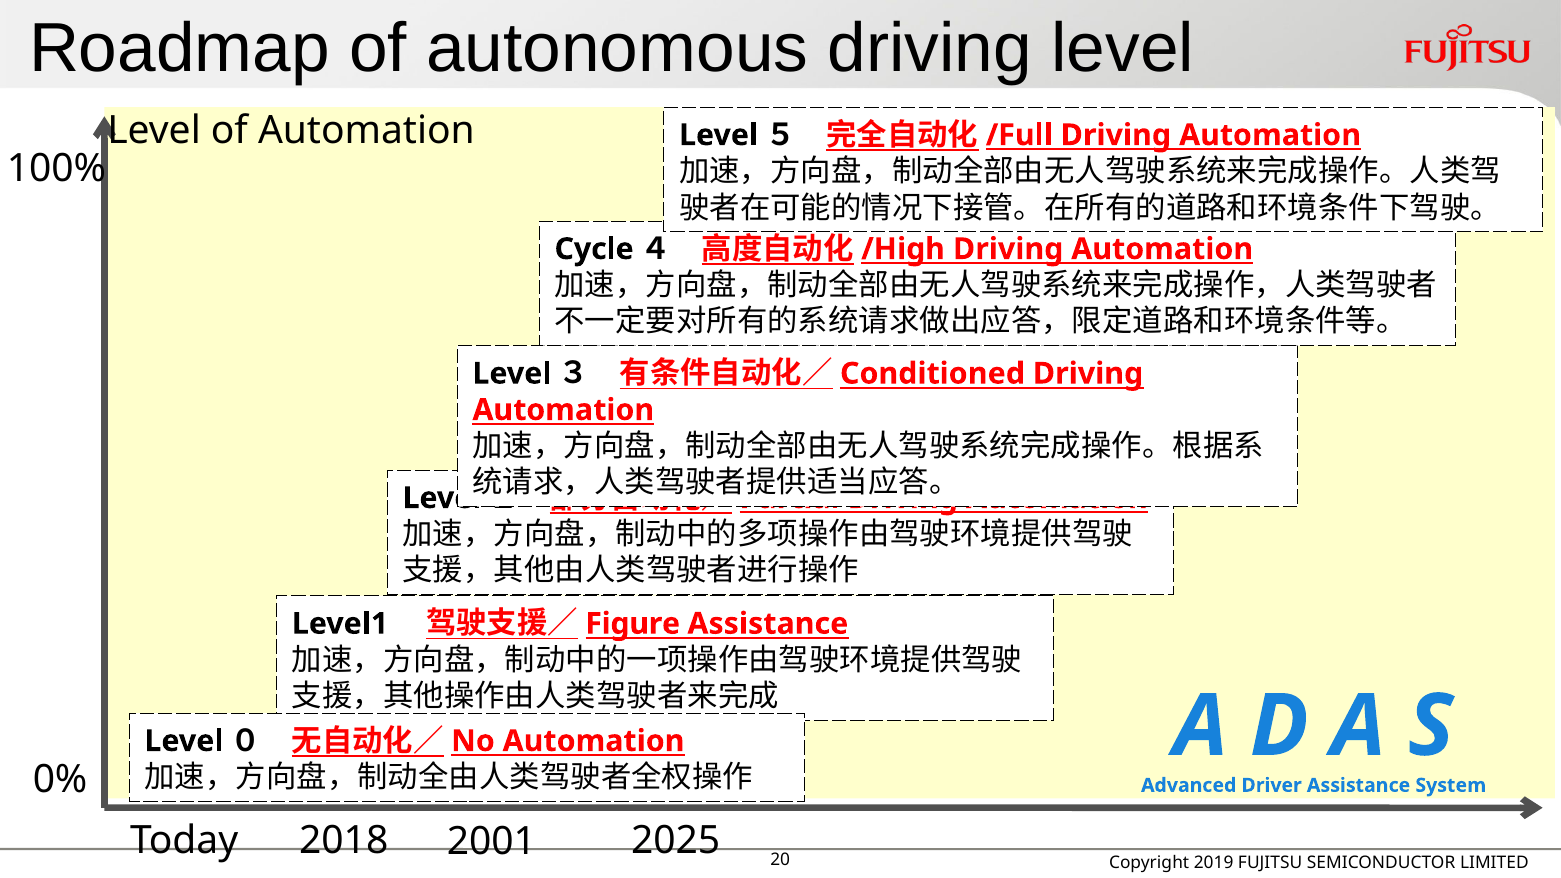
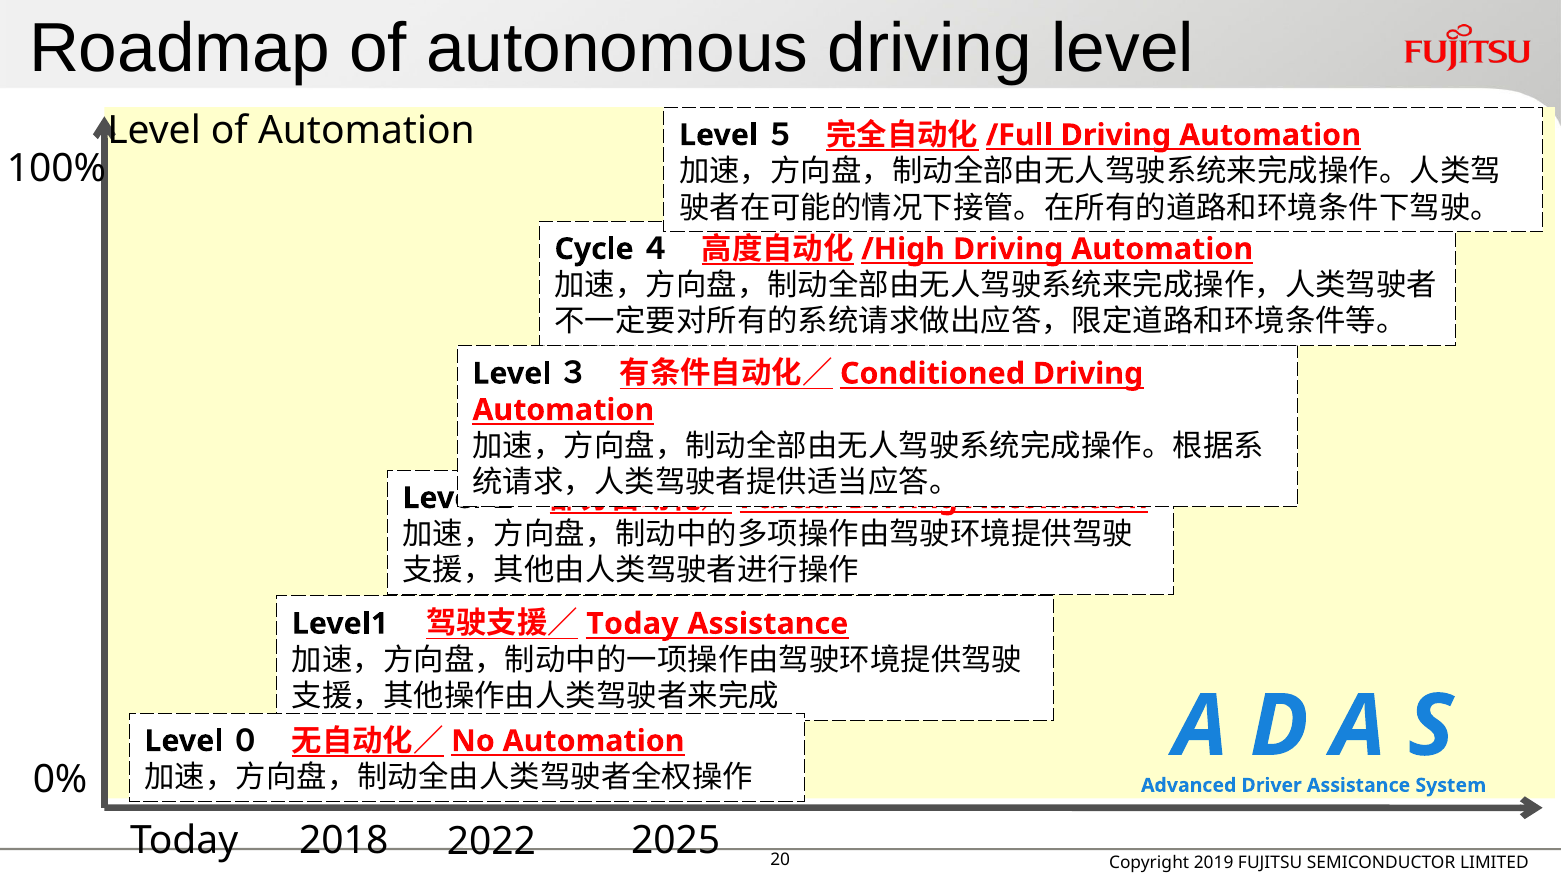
Figure: Figure -> Today (632, 624)
2001: 2001 -> 2022 (491, 842)
